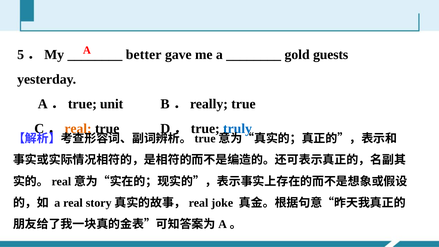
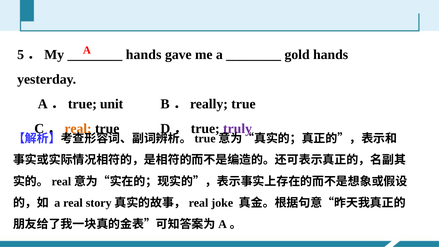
better: better -> hands (144, 54)
gold guests: guests -> hands (331, 54)
truly colour: blue -> purple (238, 129)
